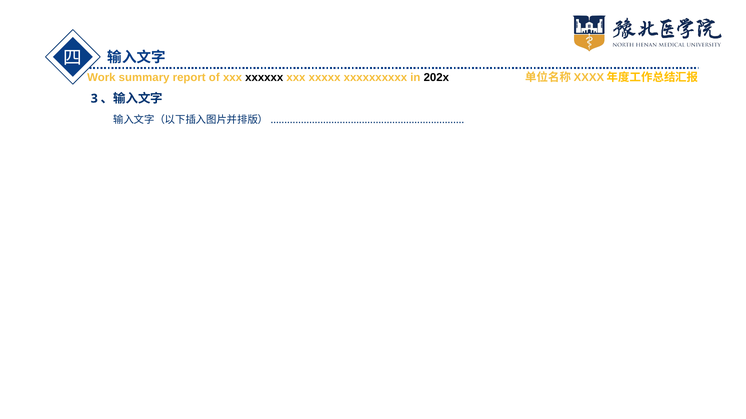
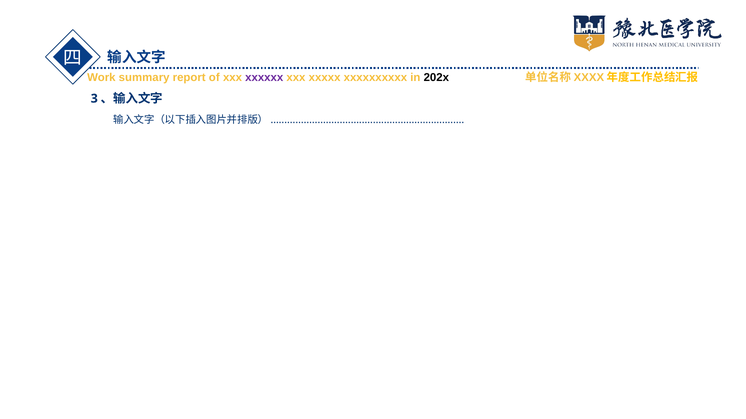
xxxxxx colour: black -> purple (264, 77)
